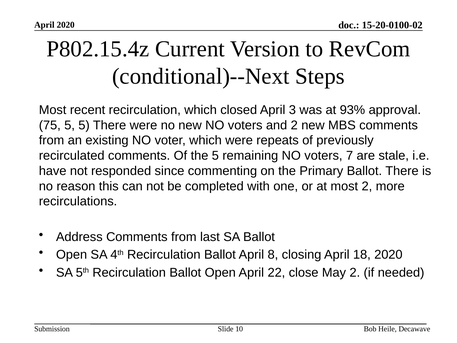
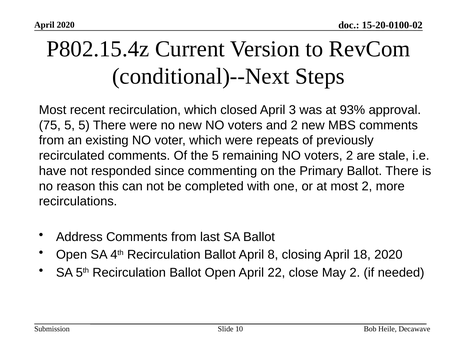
voters 7: 7 -> 2 (350, 156)
